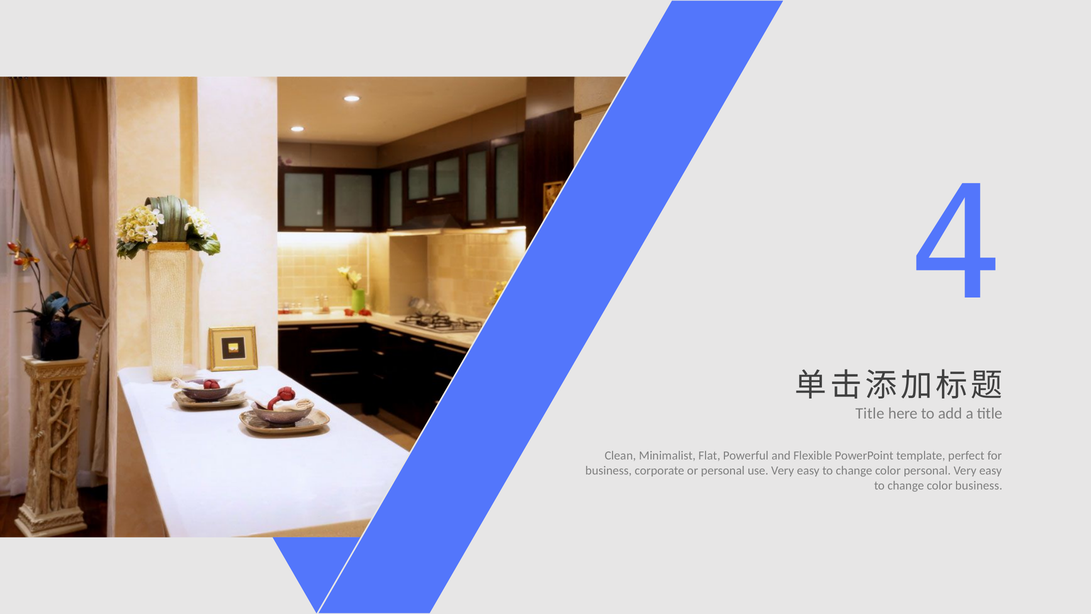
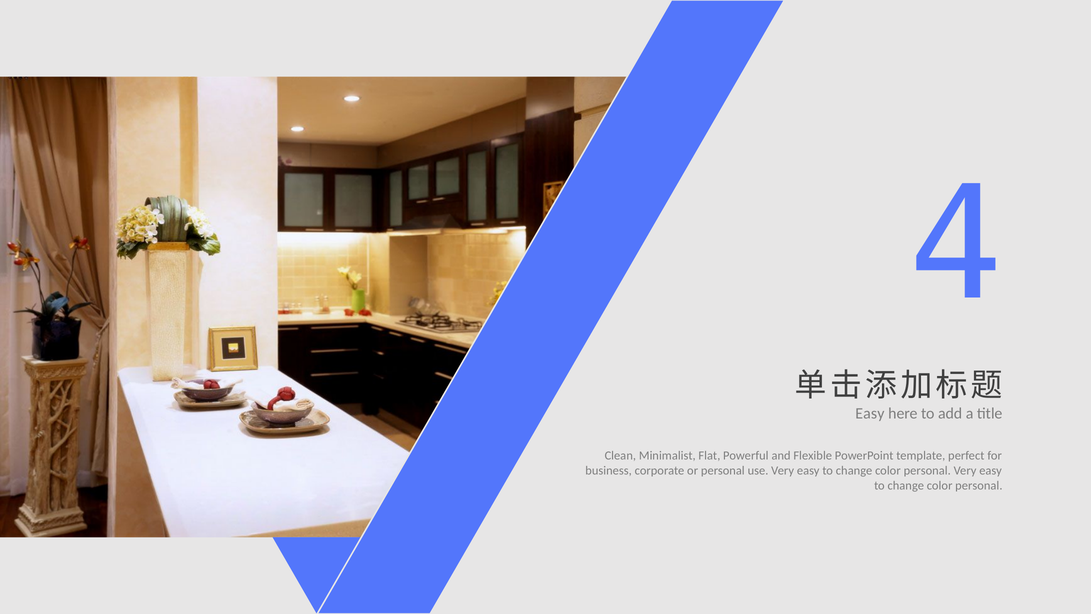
Title: Title -> Easy (870, 413)
business: business -> personal (979, 486)
